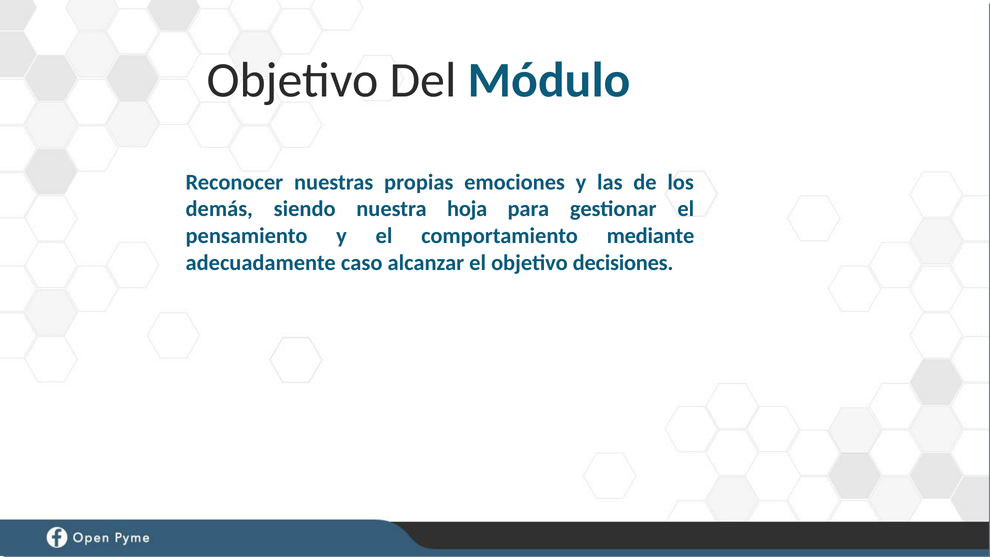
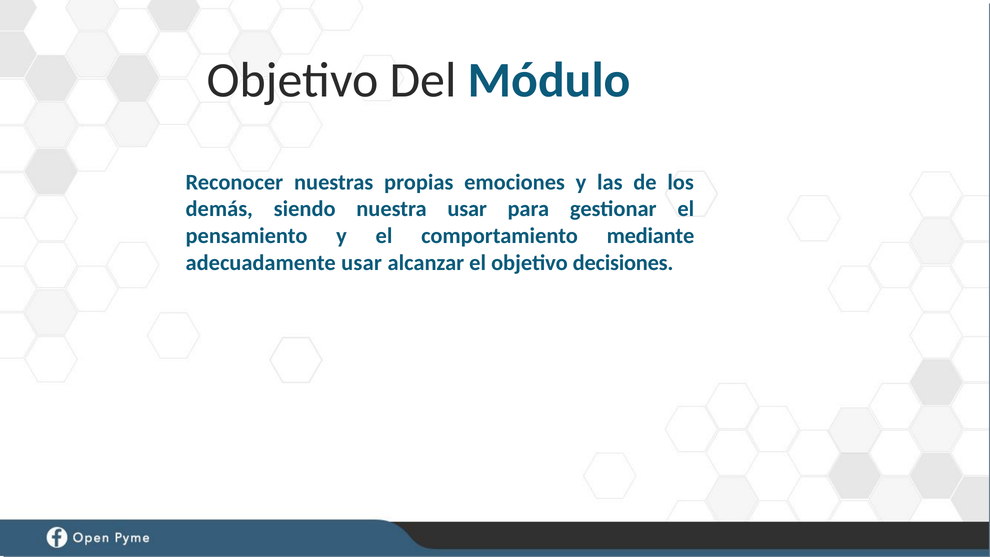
nuestra hoja: hoja -> usar (467, 209)
adecuadamente caso: caso -> usar (362, 263)
